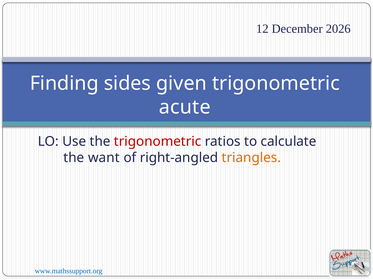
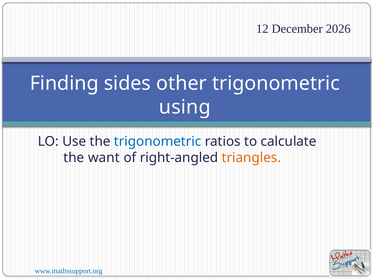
given: given -> other (181, 83)
acute: acute -> using (185, 107)
trigonometric colour: red -> blue (158, 141)
